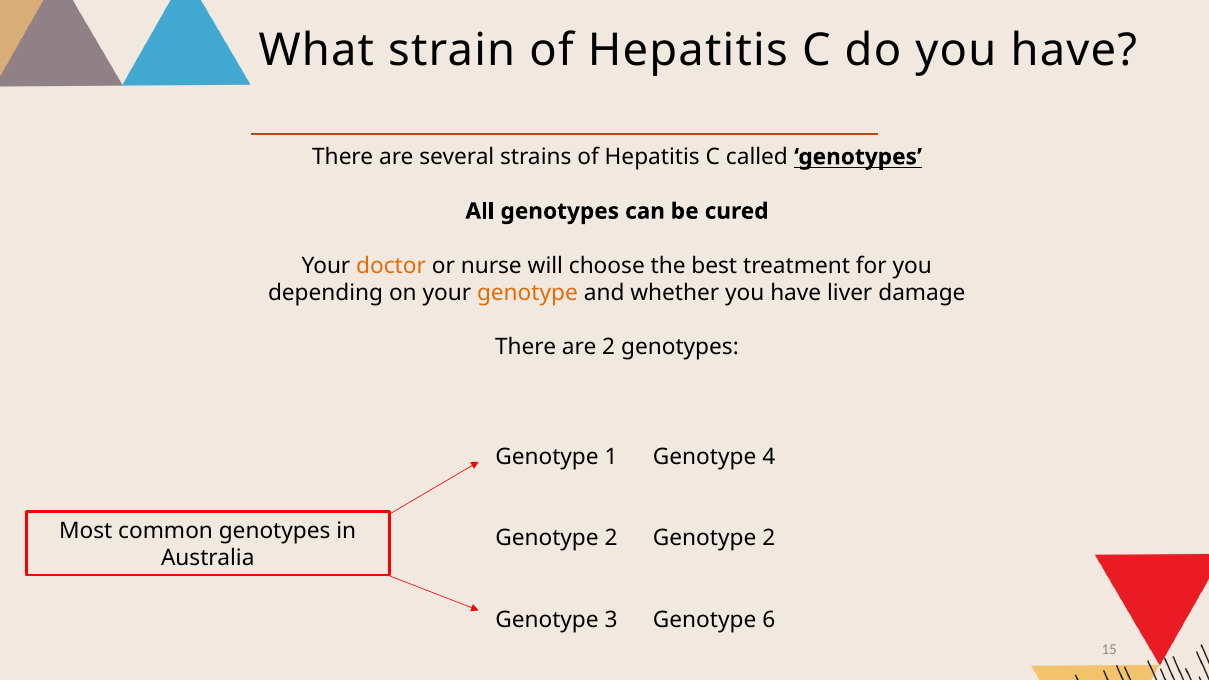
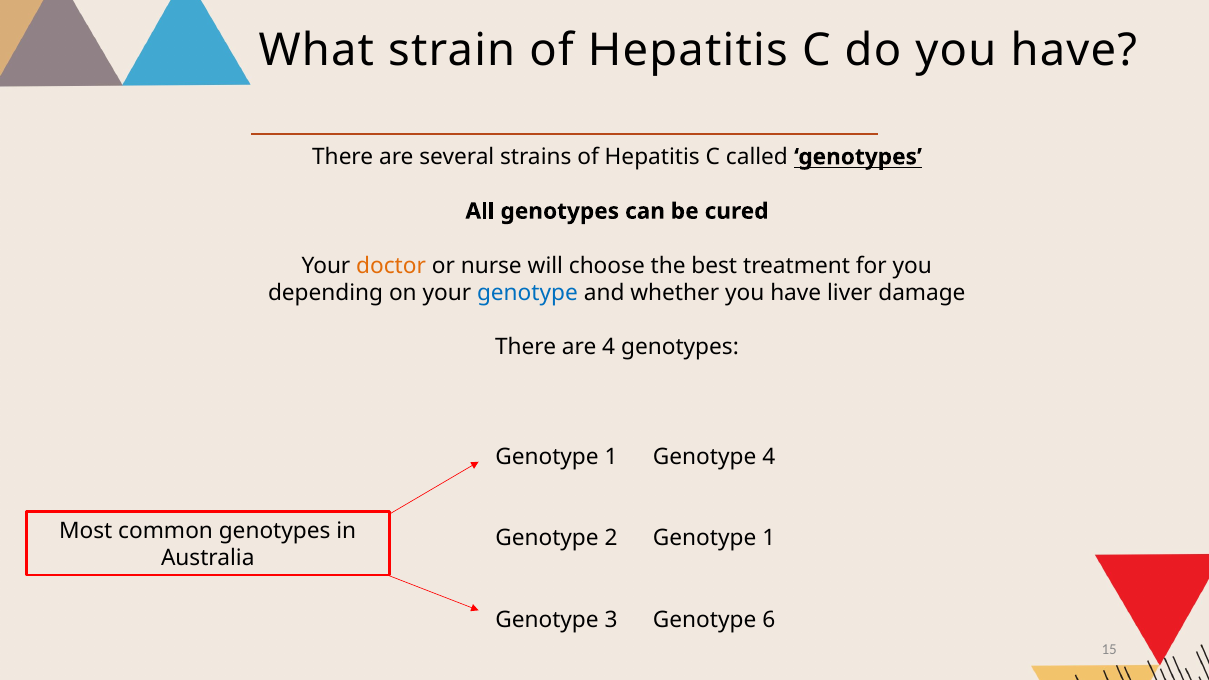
genotype colour: orange -> blue (527, 293)
are 2: 2 -> 4 (609, 347)
2 Genotype 2: 2 -> 1 (769, 539)
